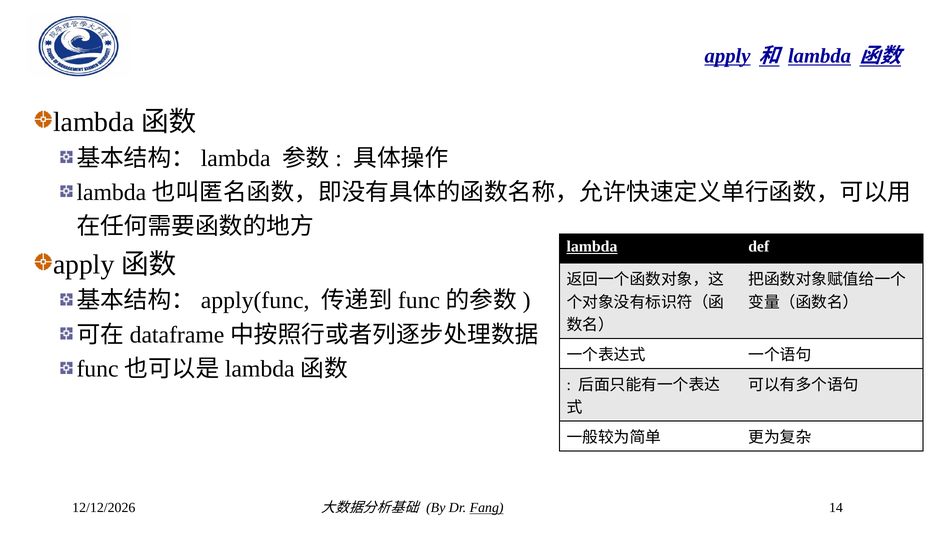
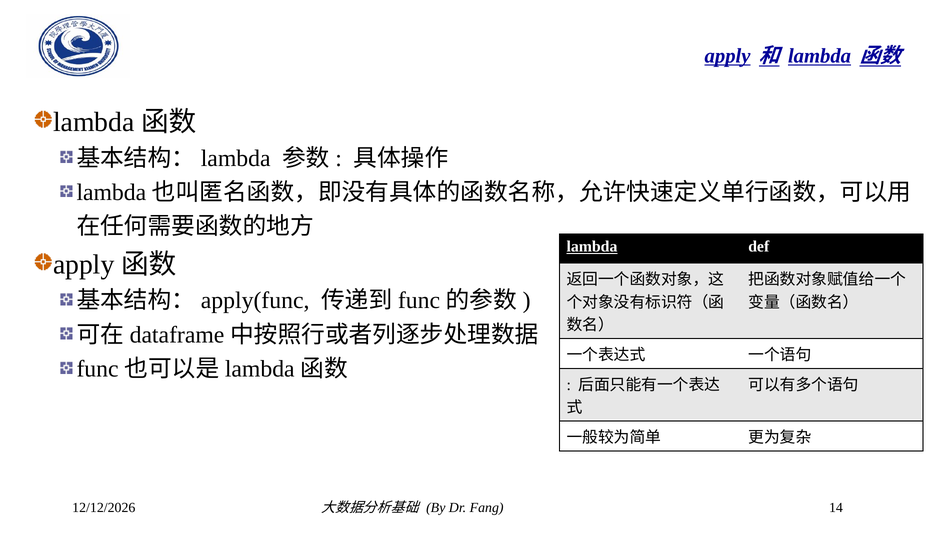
Fang underline: present -> none (487, 508)
